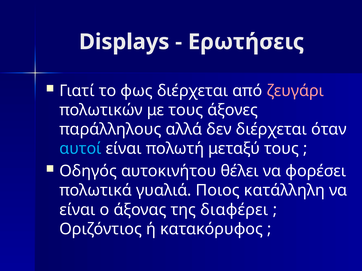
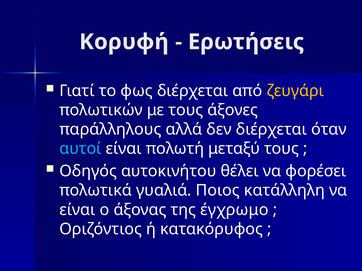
Displays: Displays -> Κορυφή (124, 42)
ζευγάρι colour: pink -> yellow (295, 91)
διαφέρει: διαφέρει -> έγχρωμο (234, 210)
